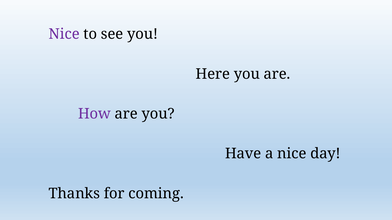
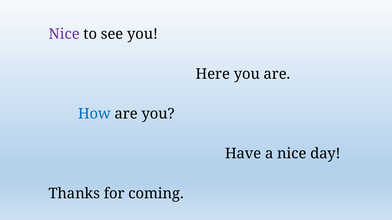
How colour: purple -> blue (94, 114)
